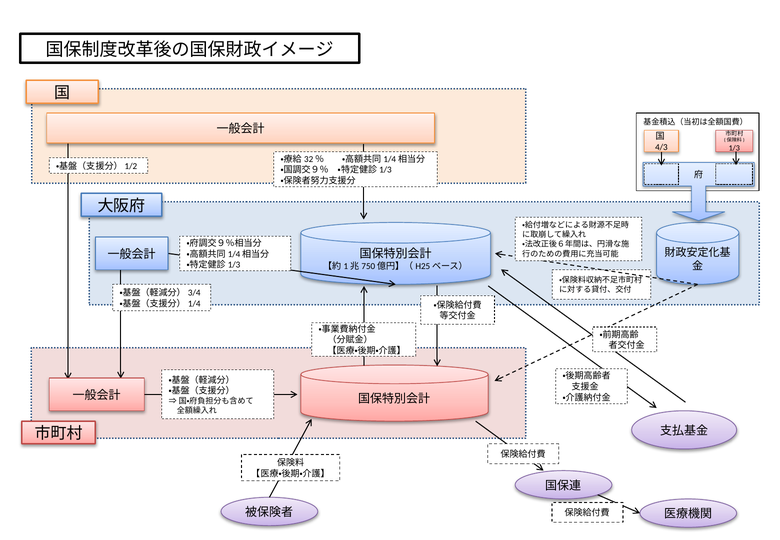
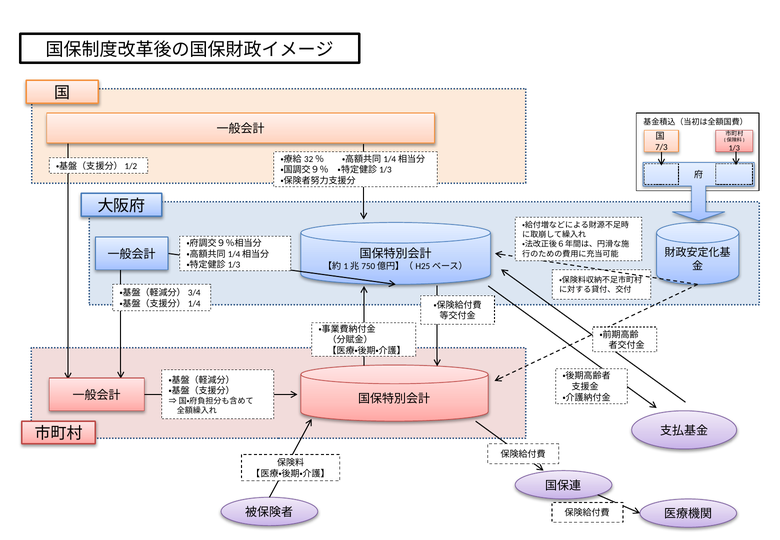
4/3: 4/3 -> 7/3 (661, 147)
